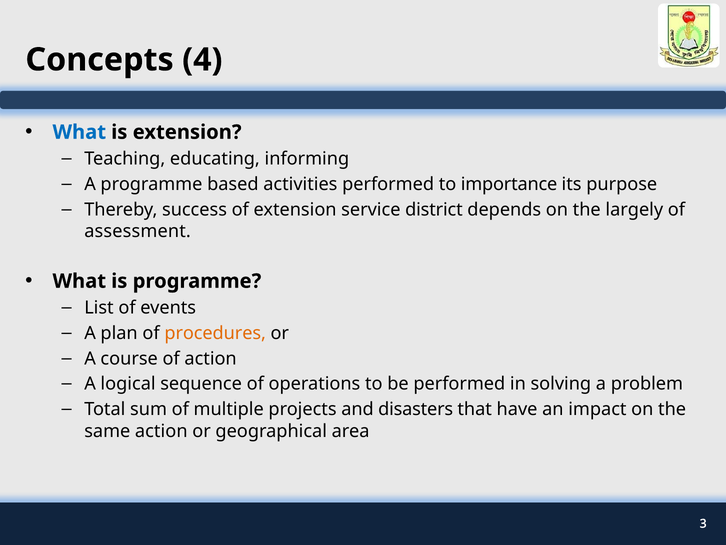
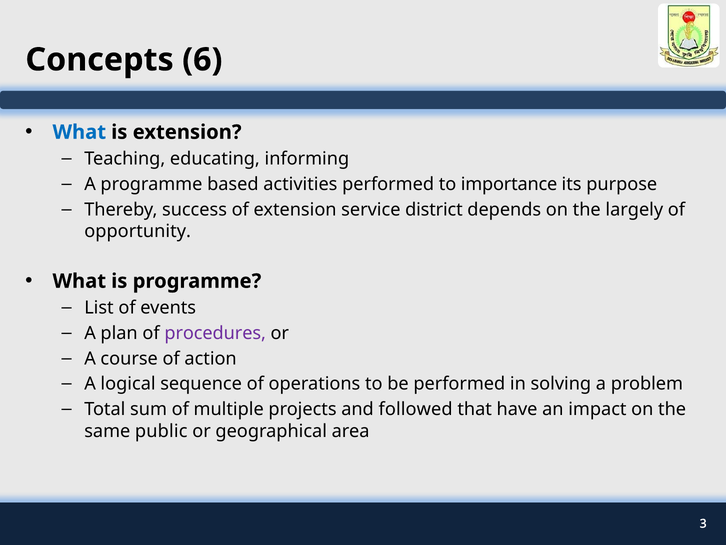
4: 4 -> 6 (202, 60)
assessment: assessment -> opportunity (138, 231)
procedures colour: orange -> purple (215, 333)
disasters: disasters -> followed (416, 409)
same action: action -> public (161, 431)
